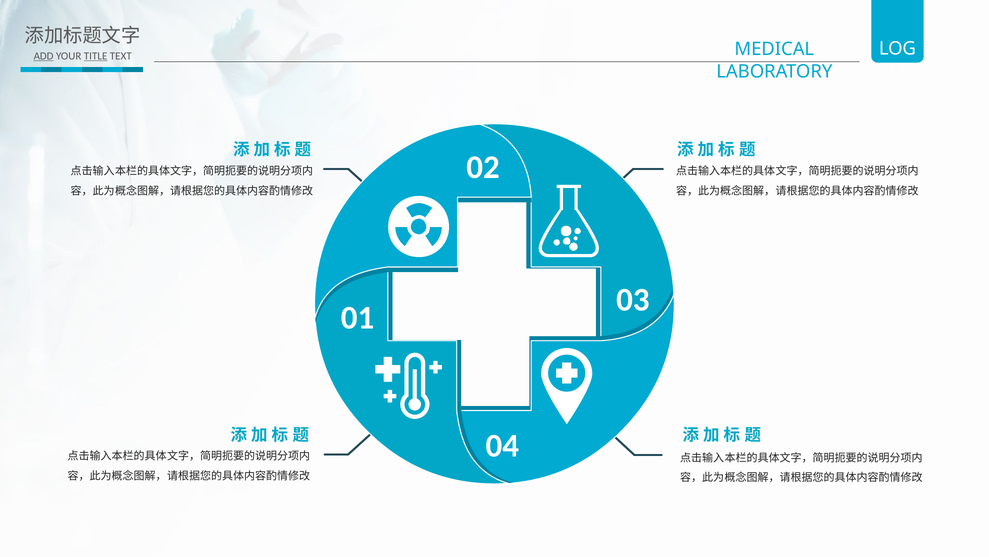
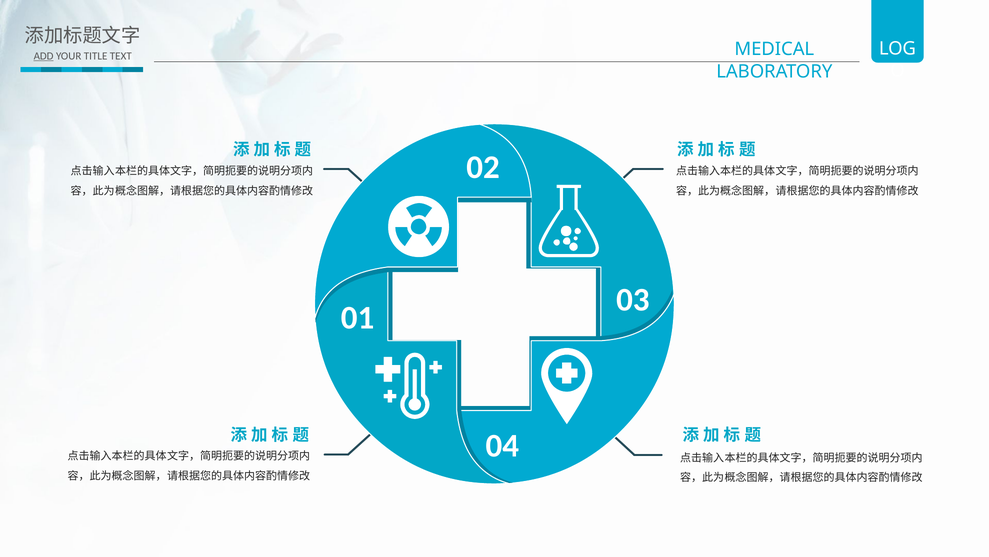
TITLE underline: present -> none (96, 56)
